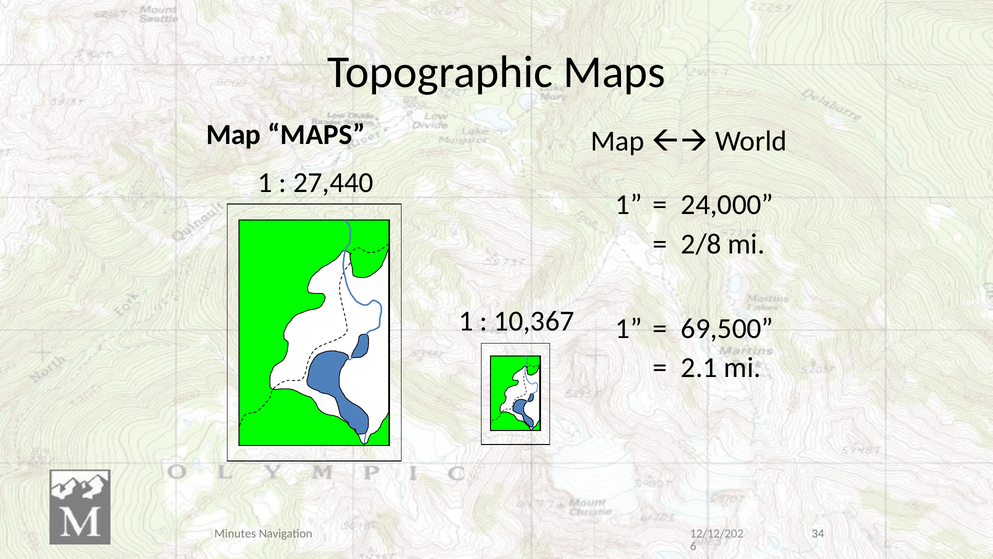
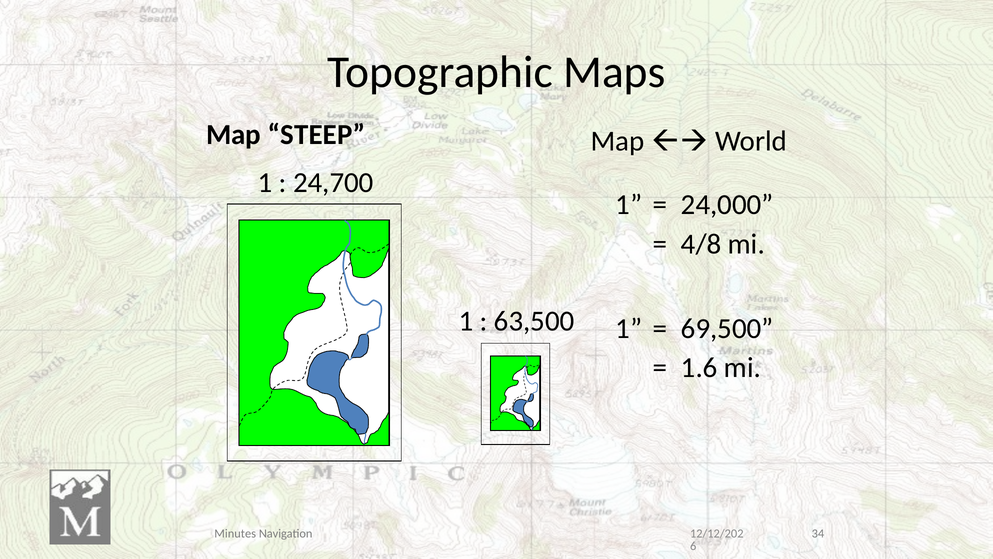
Map MAPS: MAPS -> STEEP (316, 135)
27,440: 27,440 -> 24,700 (333, 182)
2/8: 2/8 -> 4/8 (701, 244)
10,367: 10,367 -> 63,500 (534, 321)
2.1: 2.1 -> 1.6 (699, 368)
